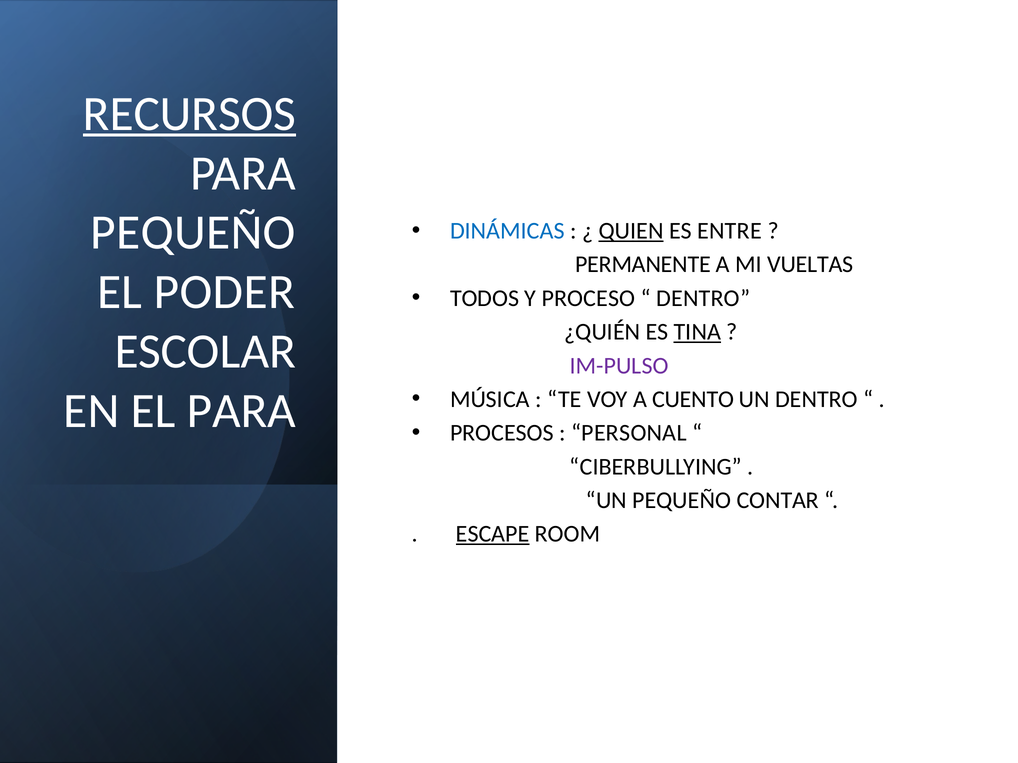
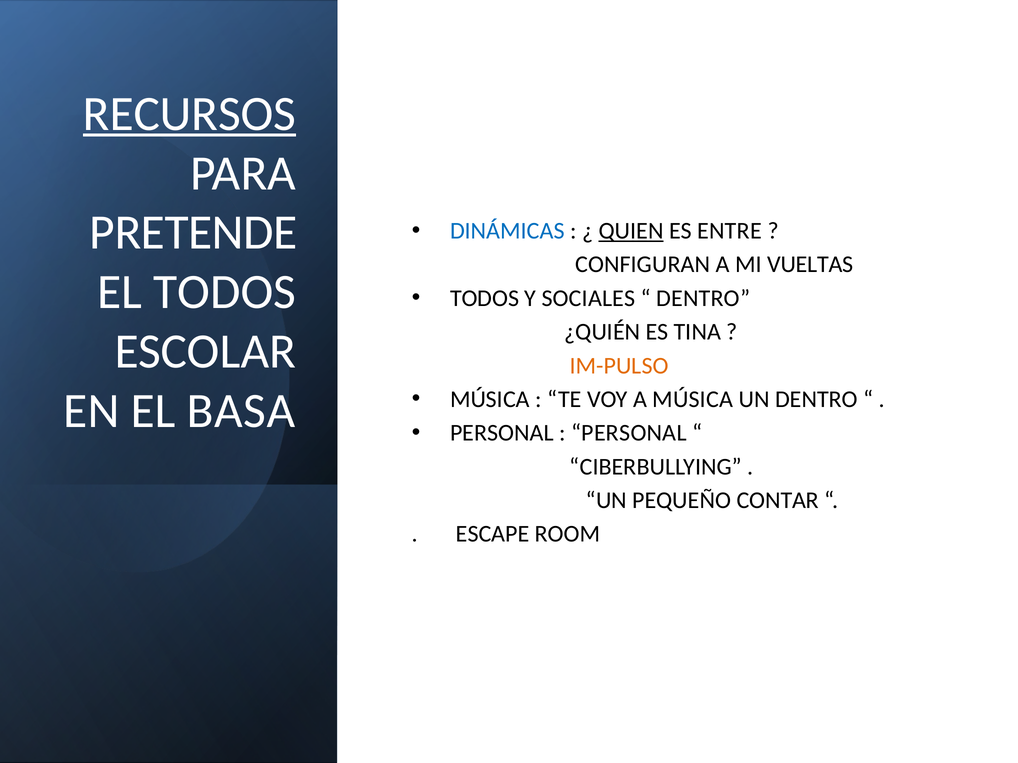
PEQUEÑO: PEQUEÑO -> PRETENDE (193, 233)
PERMANENTE: PERMANENTE -> CONFIGURAN (643, 265)
EL PODER: PODER -> TODOS (225, 292)
PROCESO: PROCESO -> SOCIALES (589, 298)
TINA underline: present -> none (697, 332)
IM-PULSO colour: purple -> orange (619, 366)
A CUENTO: CUENTO -> MÚSICA (693, 400)
EL PARA: PARA -> BASA (241, 411)
PROCESOS: PROCESOS -> PERSONAL (502, 433)
ESCAPE underline: present -> none (493, 534)
